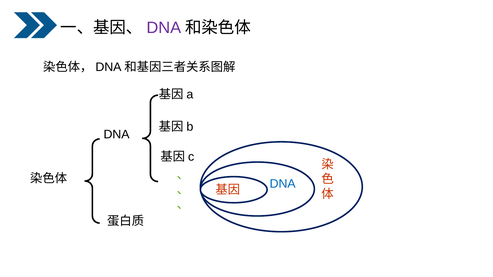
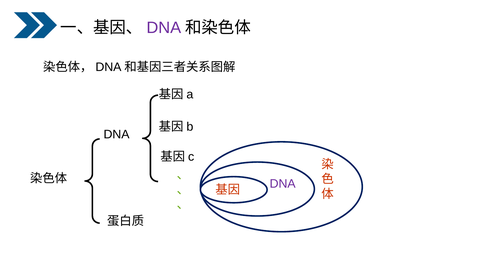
DNA colour: blue -> purple (283, 184)
